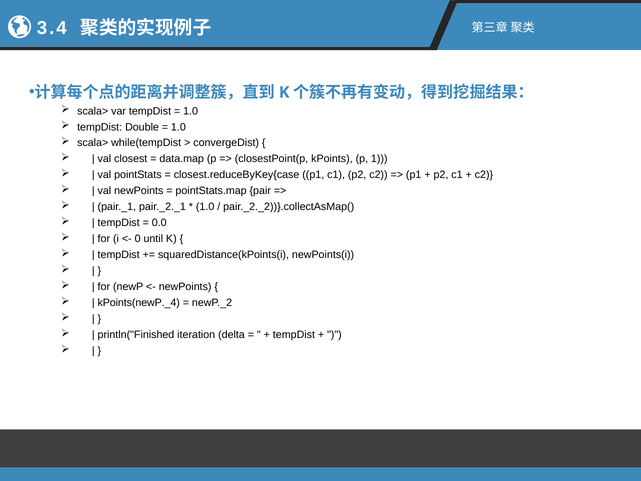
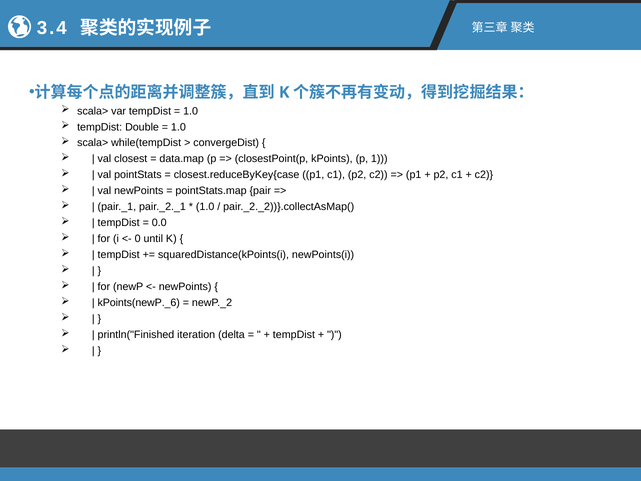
kPoints(newP._4: kPoints(newP._4 -> kPoints(newP._6 (139, 303)
